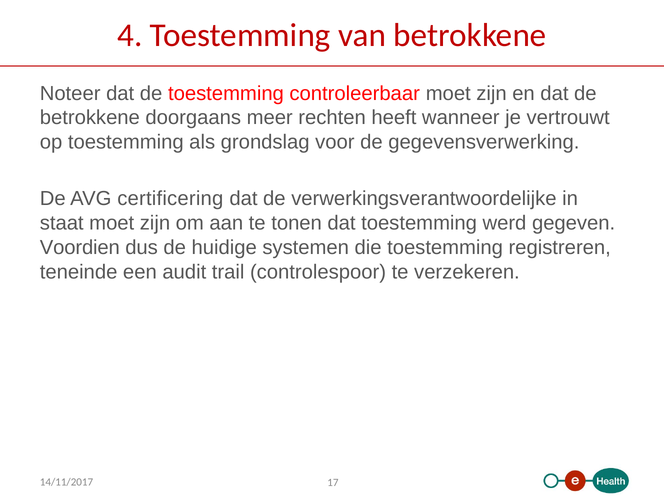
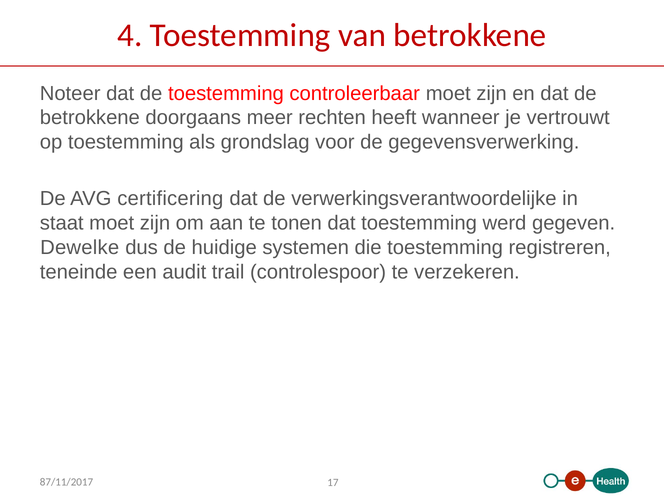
Voordien: Voordien -> Dewelke (80, 247)
14/11/2017: 14/11/2017 -> 87/11/2017 (66, 482)
